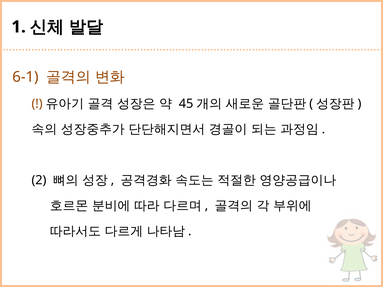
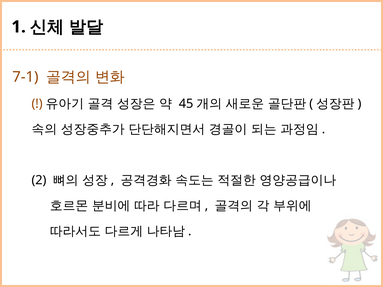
6-1: 6-1 -> 7-1 (26, 77)
